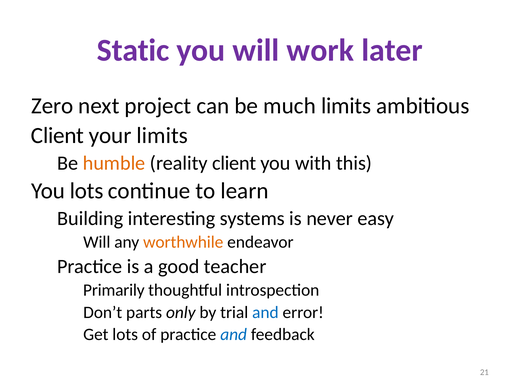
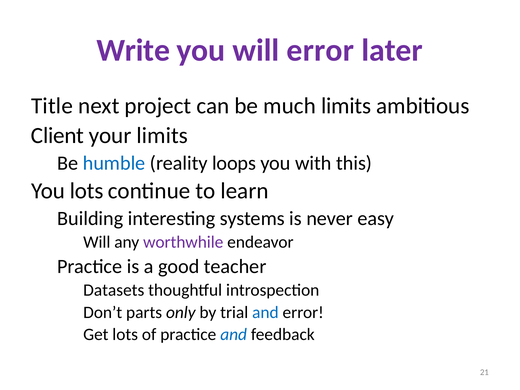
Static: Static -> Write (133, 50)
will work: work -> error (320, 50)
Zero: Zero -> Title (52, 106)
humble colour: orange -> blue (114, 163)
reality client: client -> loops (234, 163)
worthwhile colour: orange -> purple (183, 242)
Primarily: Primarily -> Datasets (114, 290)
